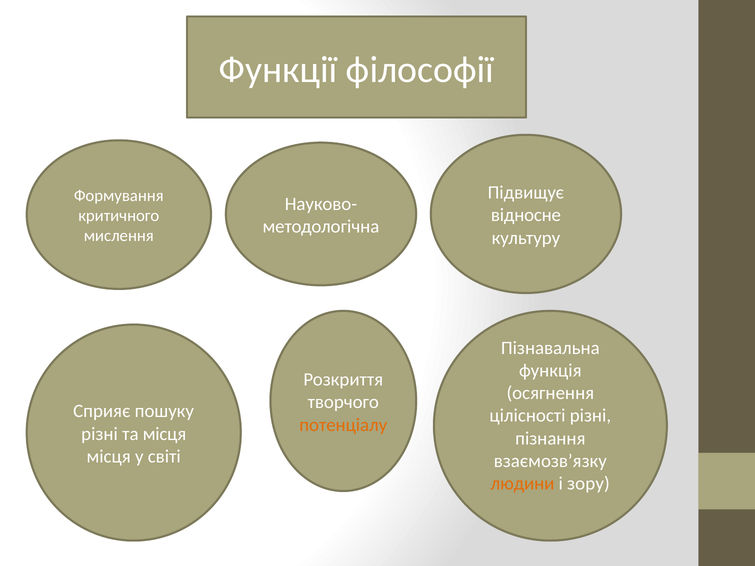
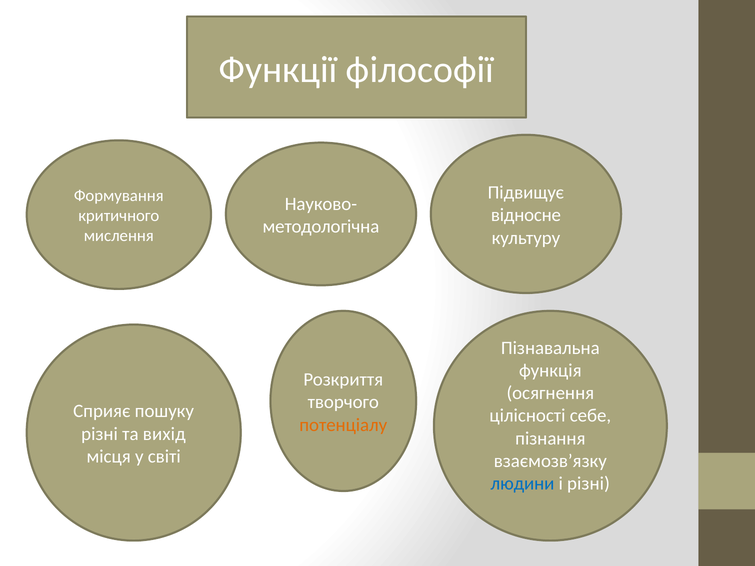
цілісності різні: різні -> себе (590, 416)
та місця: місця -> вихід (164, 434)
людини colour: orange -> blue (522, 484)
і зору: зору -> різні (588, 484)
